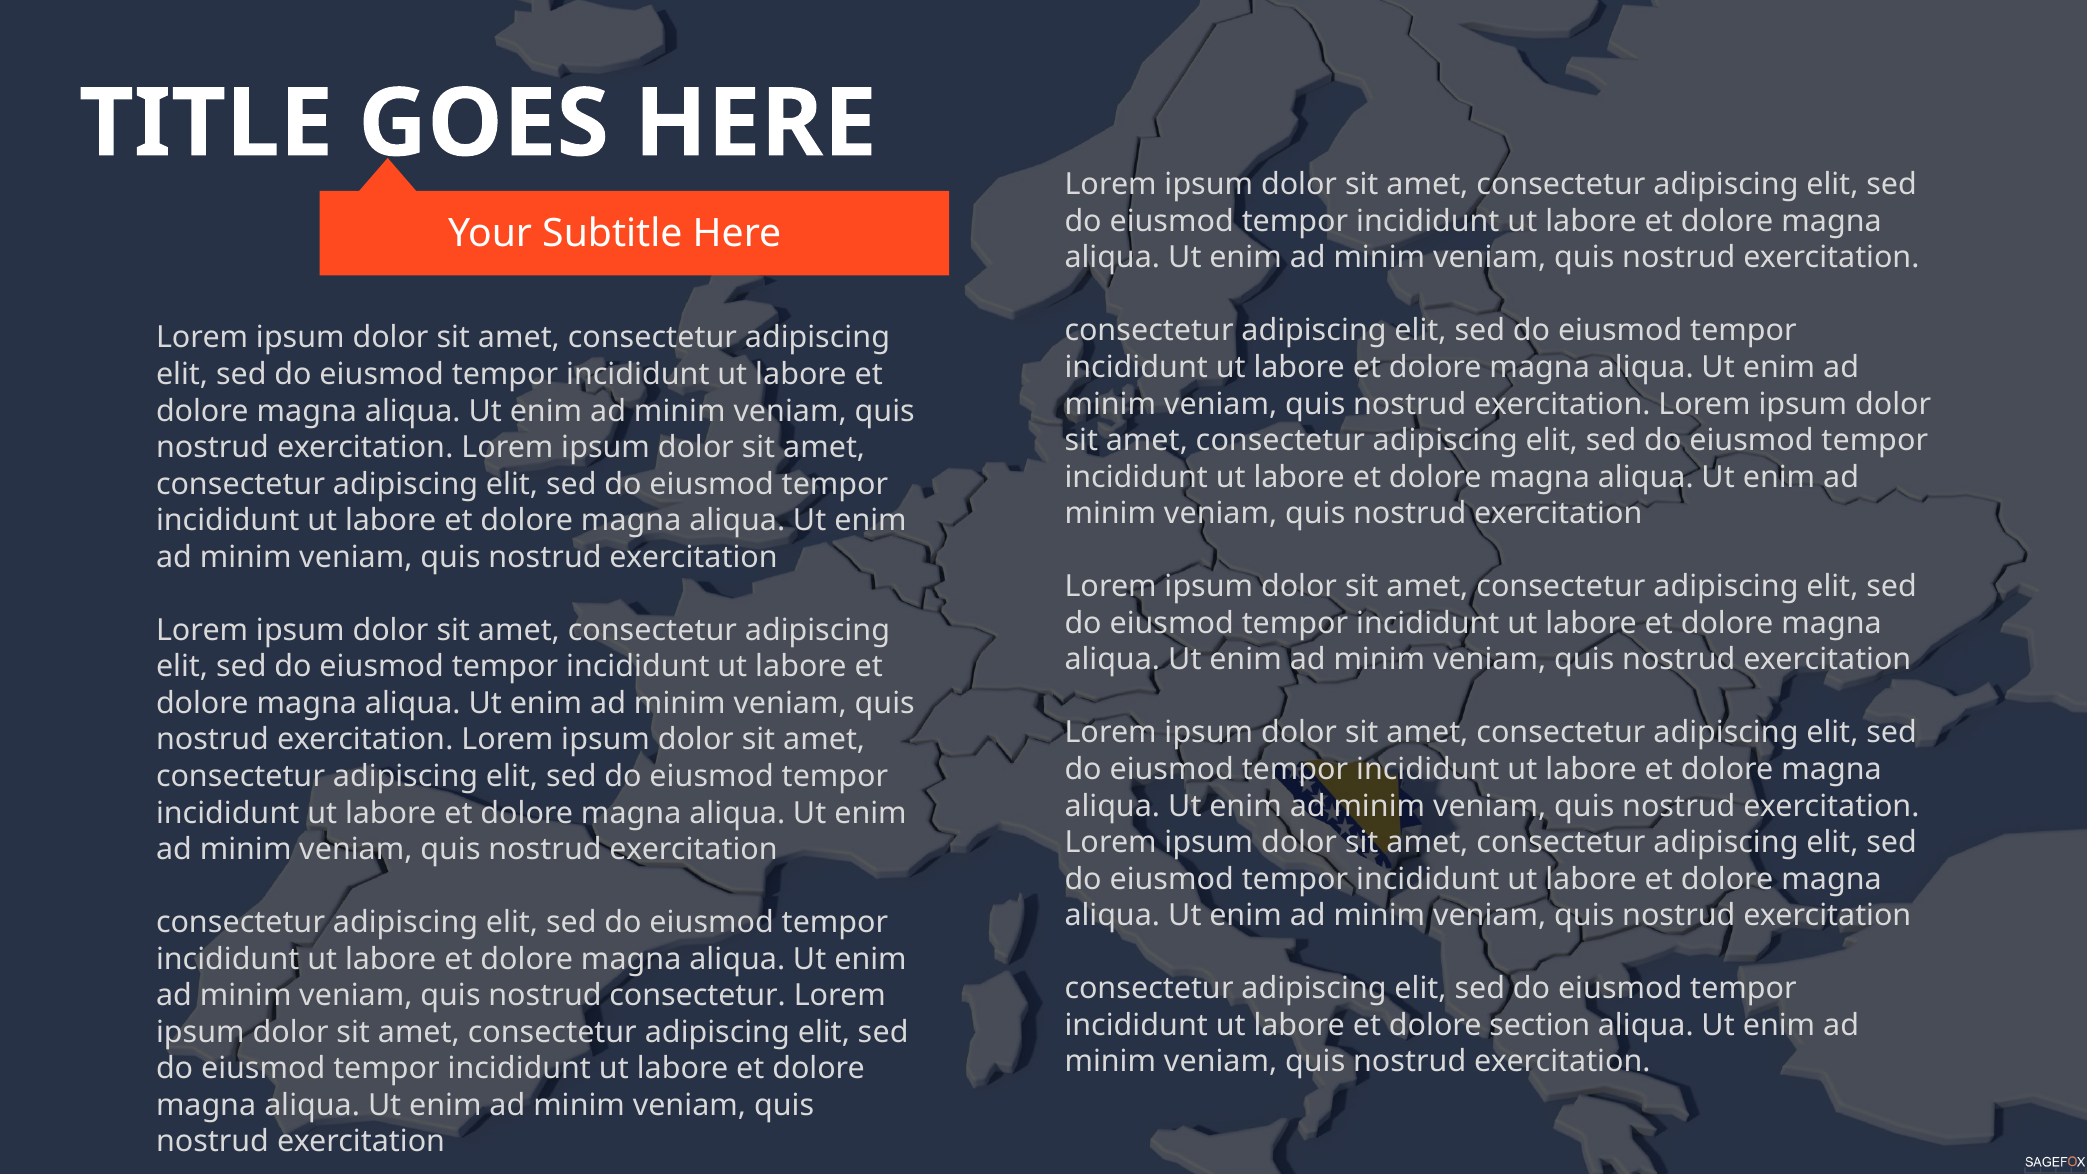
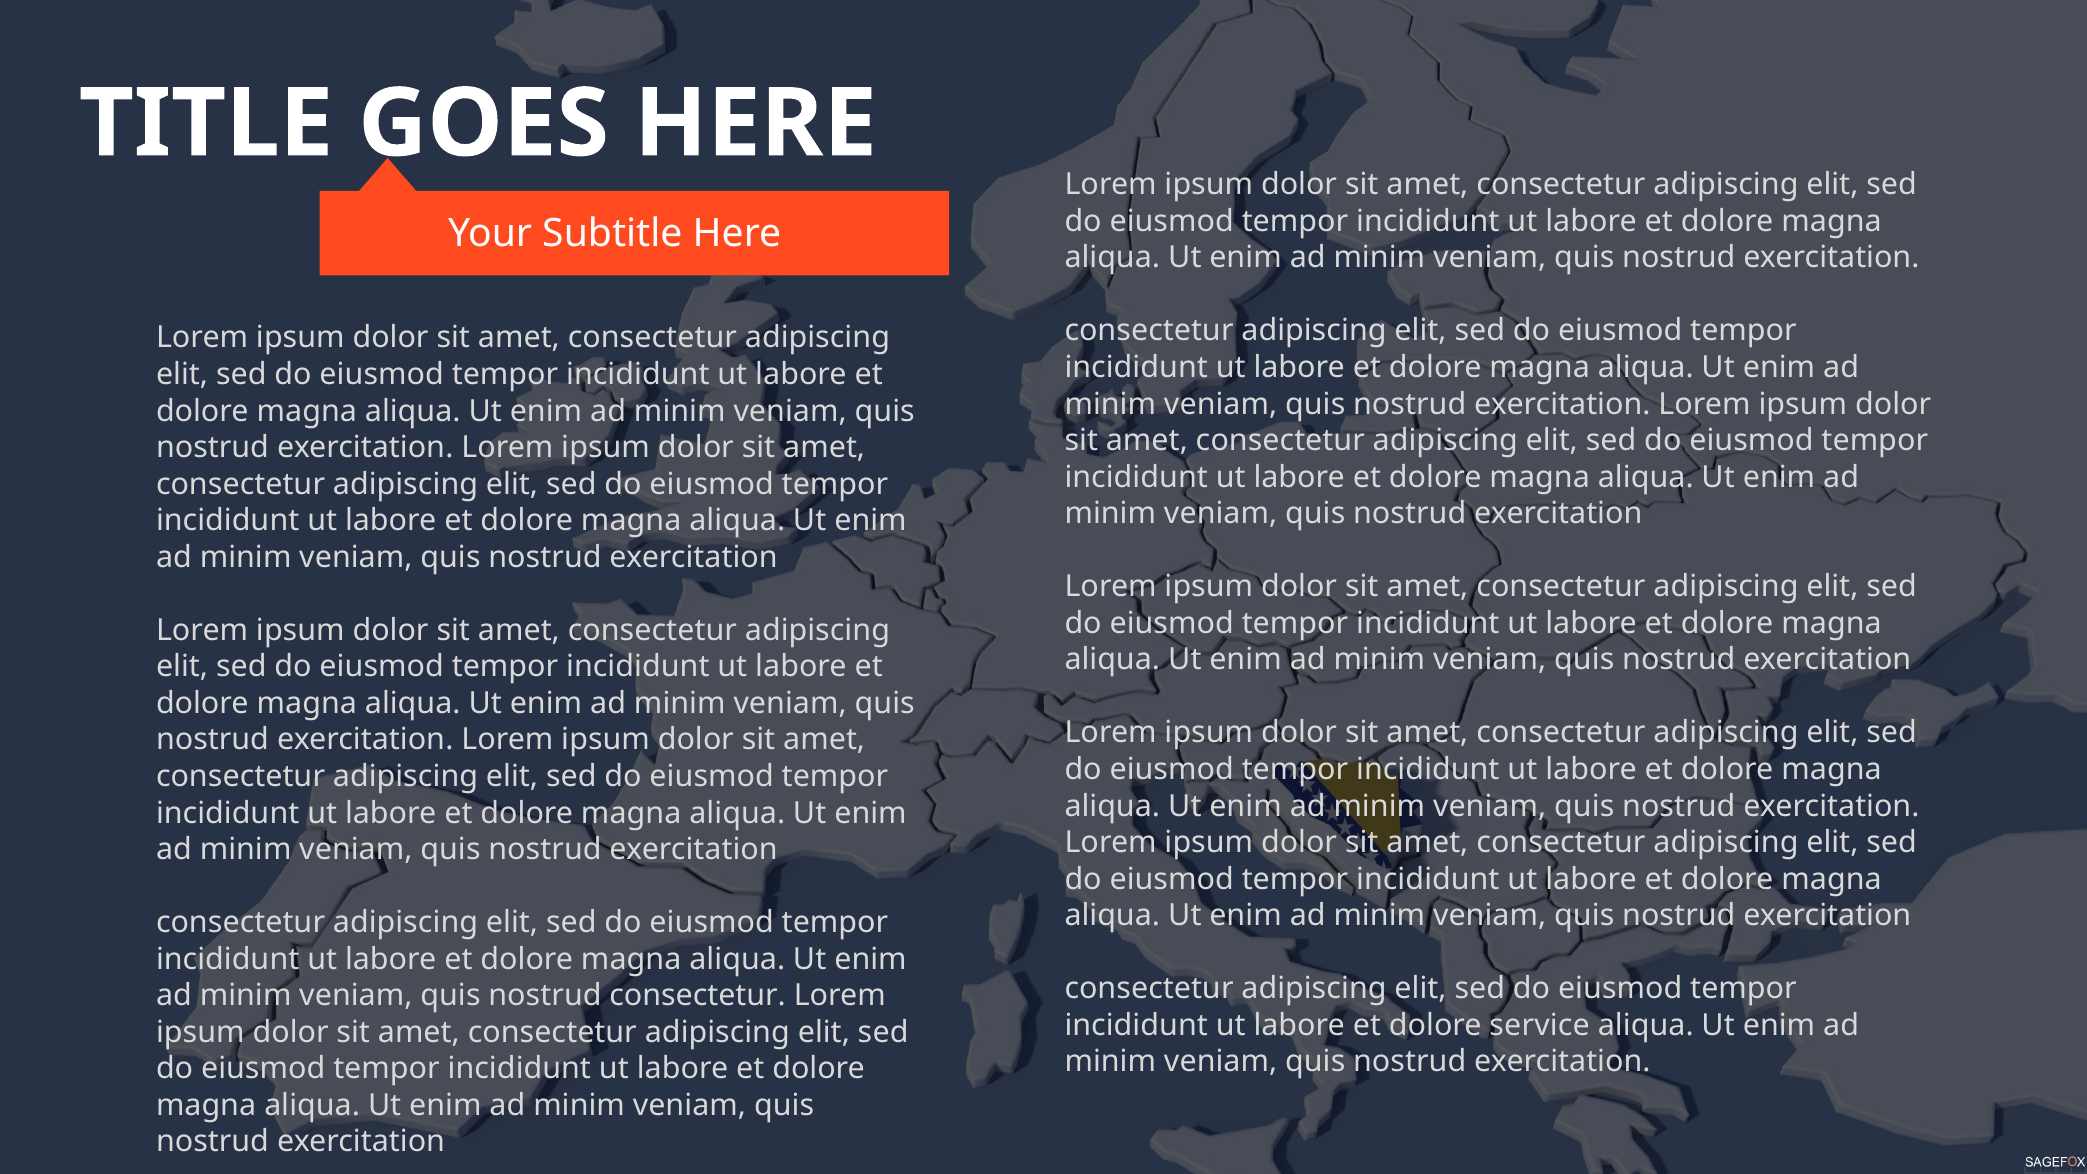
section: section -> service (1540, 1025)
